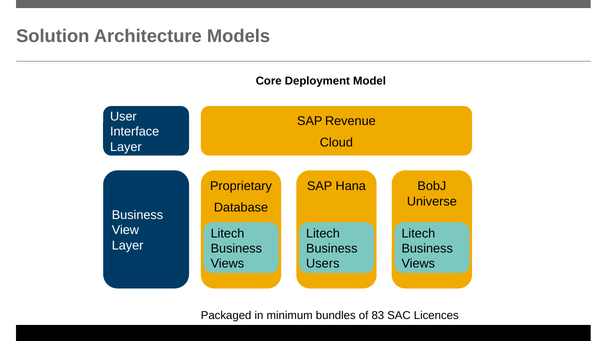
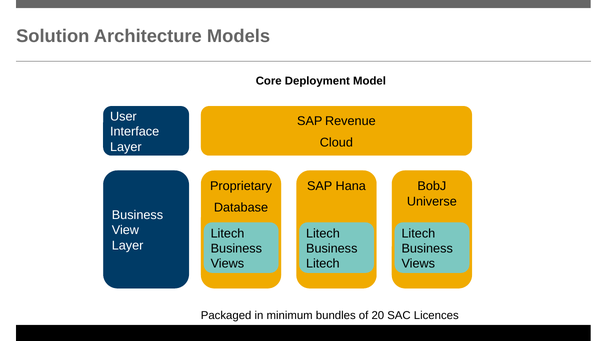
Users: Users -> Litech (323, 264)
83: 83 -> 20 (378, 316)
